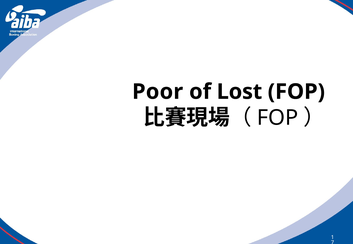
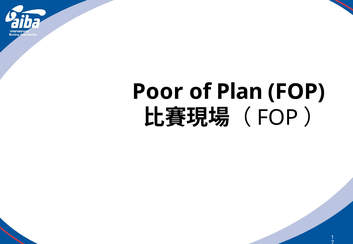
Lost: Lost -> Plan (240, 92)
